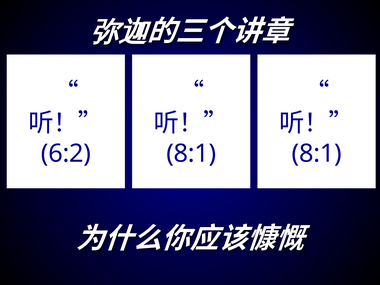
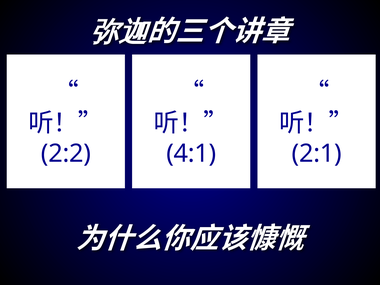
6:2: 6:2 -> 2:2 (66, 154)
8:1: 8:1 -> 4:1 (191, 154)
8:1: 8:1 -> 2:1 (317, 154)
